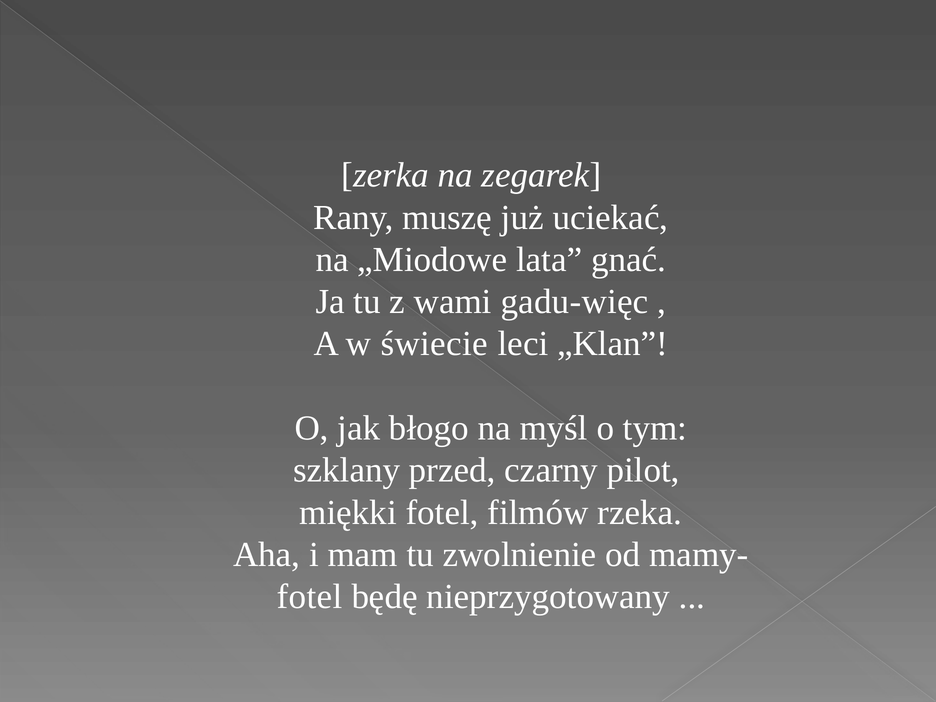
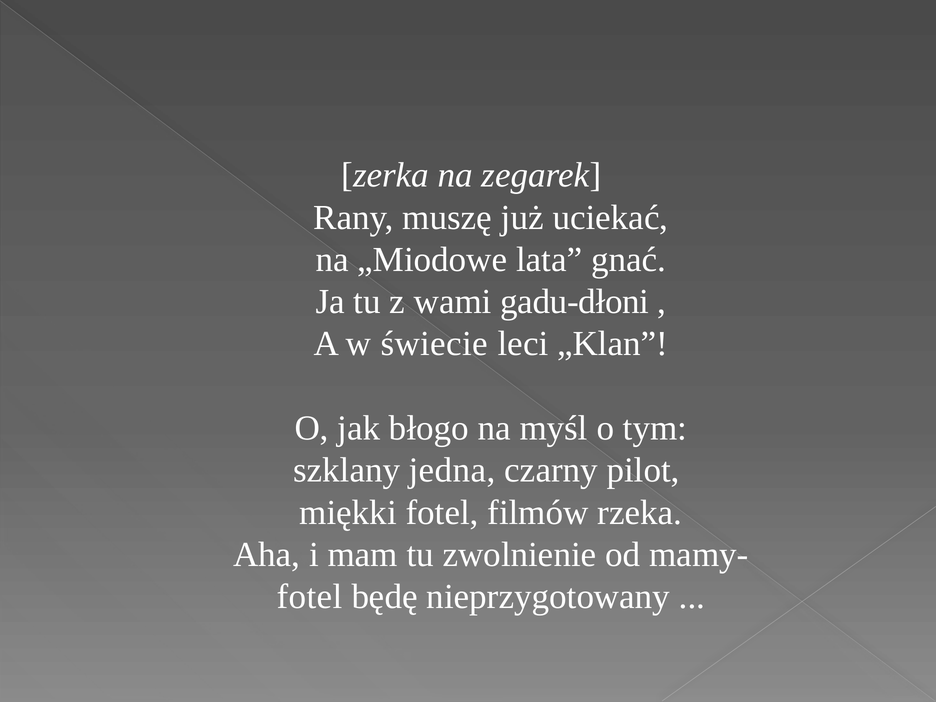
gadu-więc: gadu-więc -> gadu-dłoni (575, 302)
przed: przed -> jedna (452, 470)
